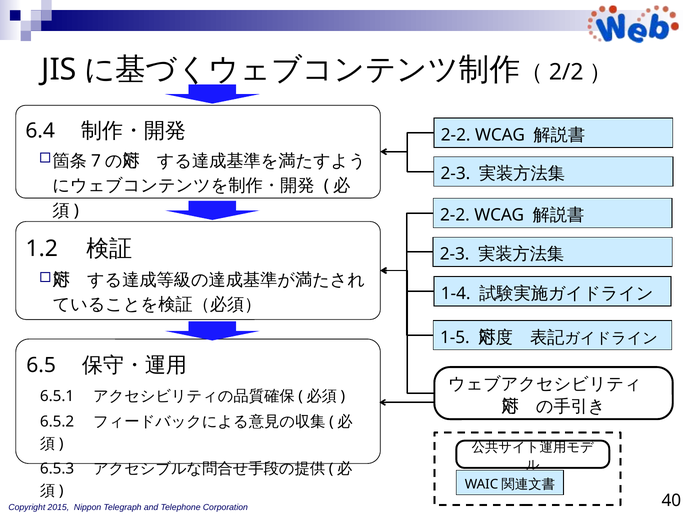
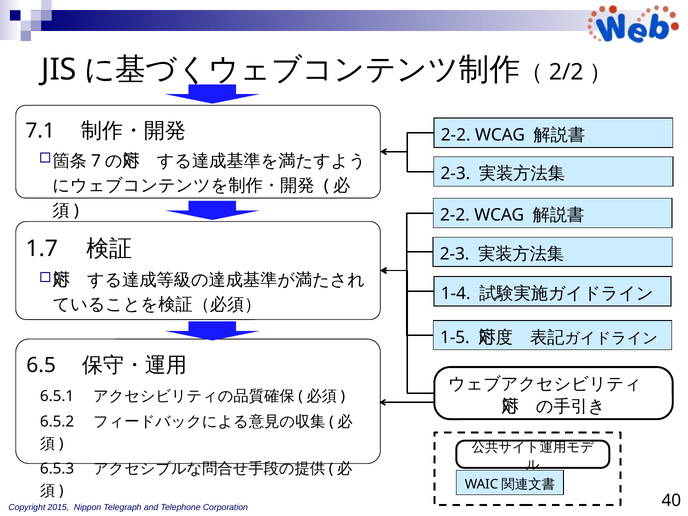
6.4: 6.4 -> 7.1 (40, 131)
1.2: 1.2 -> 1.7 (42, 249)
